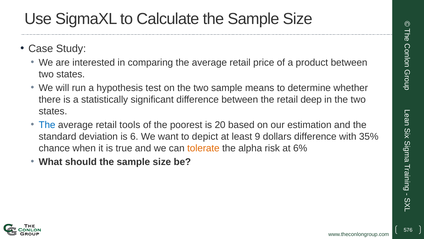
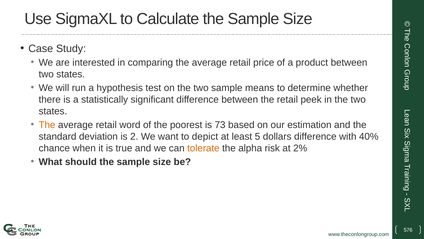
deep: deep -> peek (311, 99)
The colour: blue -> orange (47, 125)
tools: tools -> word (130, 125)
20: 20 -> 73 (220, 125)
6: 6 -> 2 (134, 136)
9: 9 -> 5 (258, 136)
35%: 35% -> 40% (369, 136)
6%: 6% -> 2% (300, 148)
